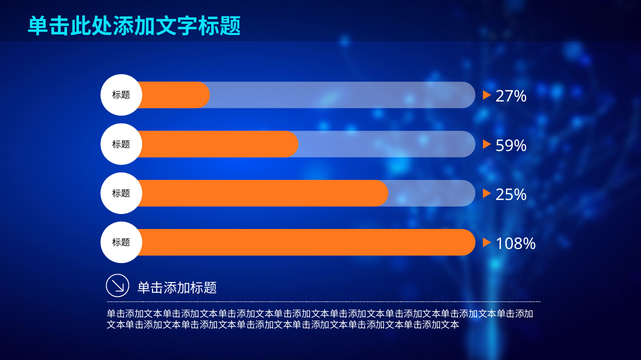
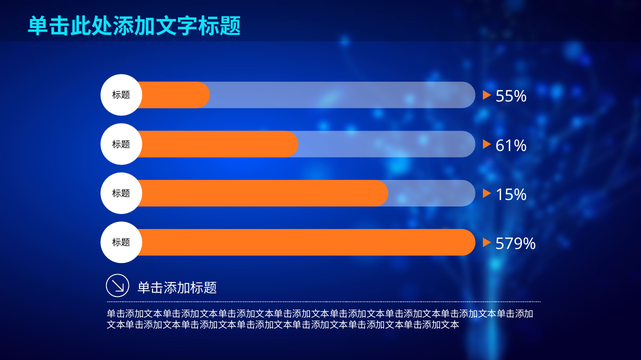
27%: 27% -> 55% (511, 97)
59%: 59% -> 61% (511, 146)
25%: 25% -> 15% (511, 195)
108%: 108% -> 579% (516, 244)
